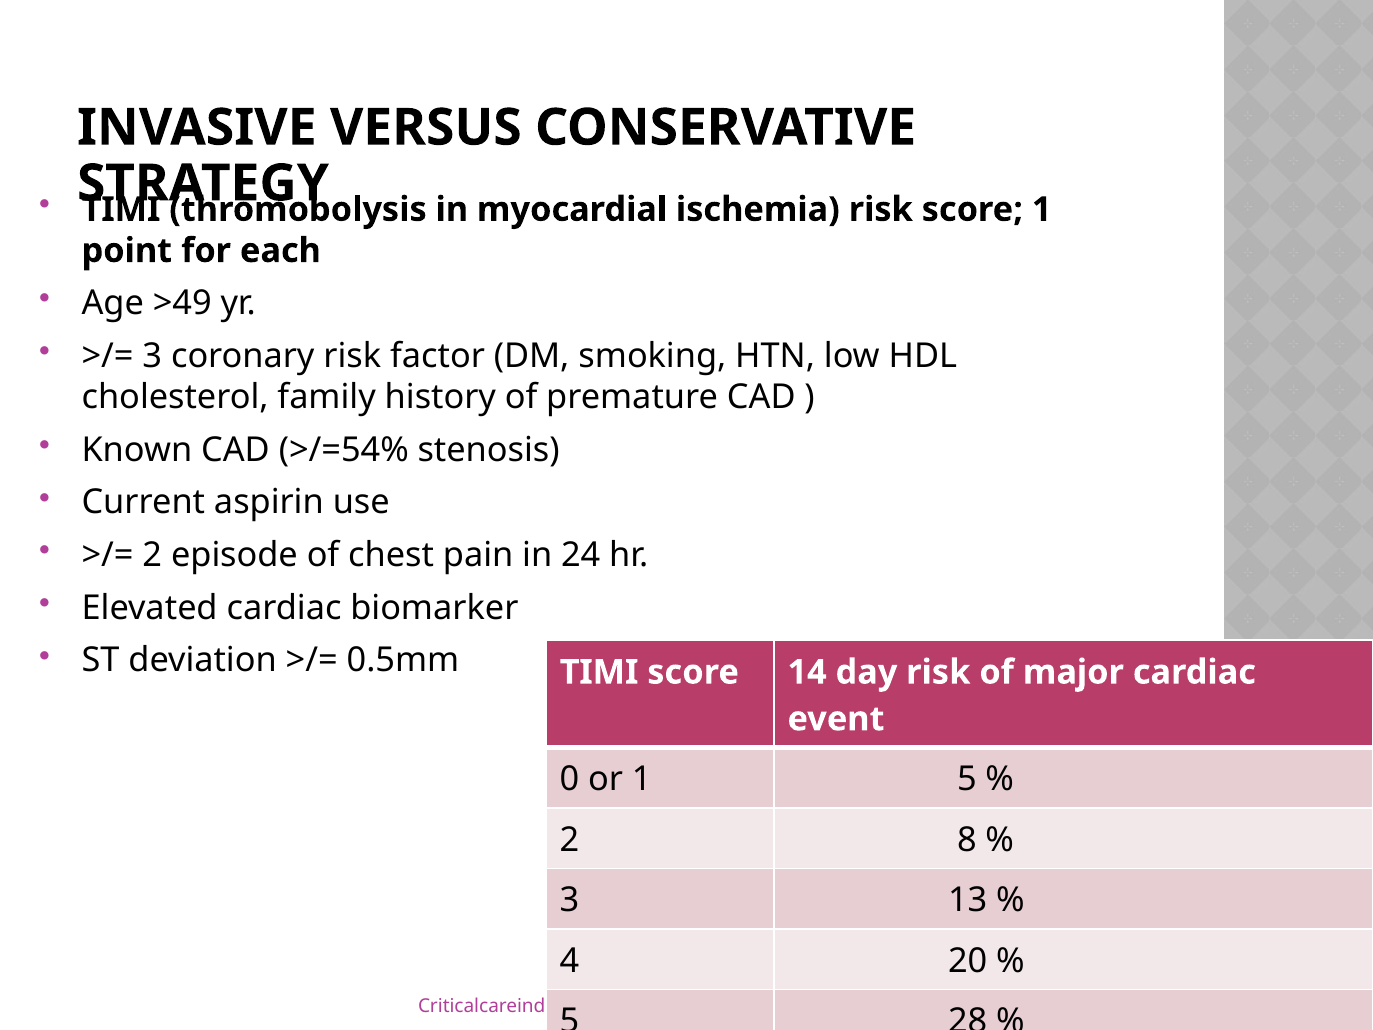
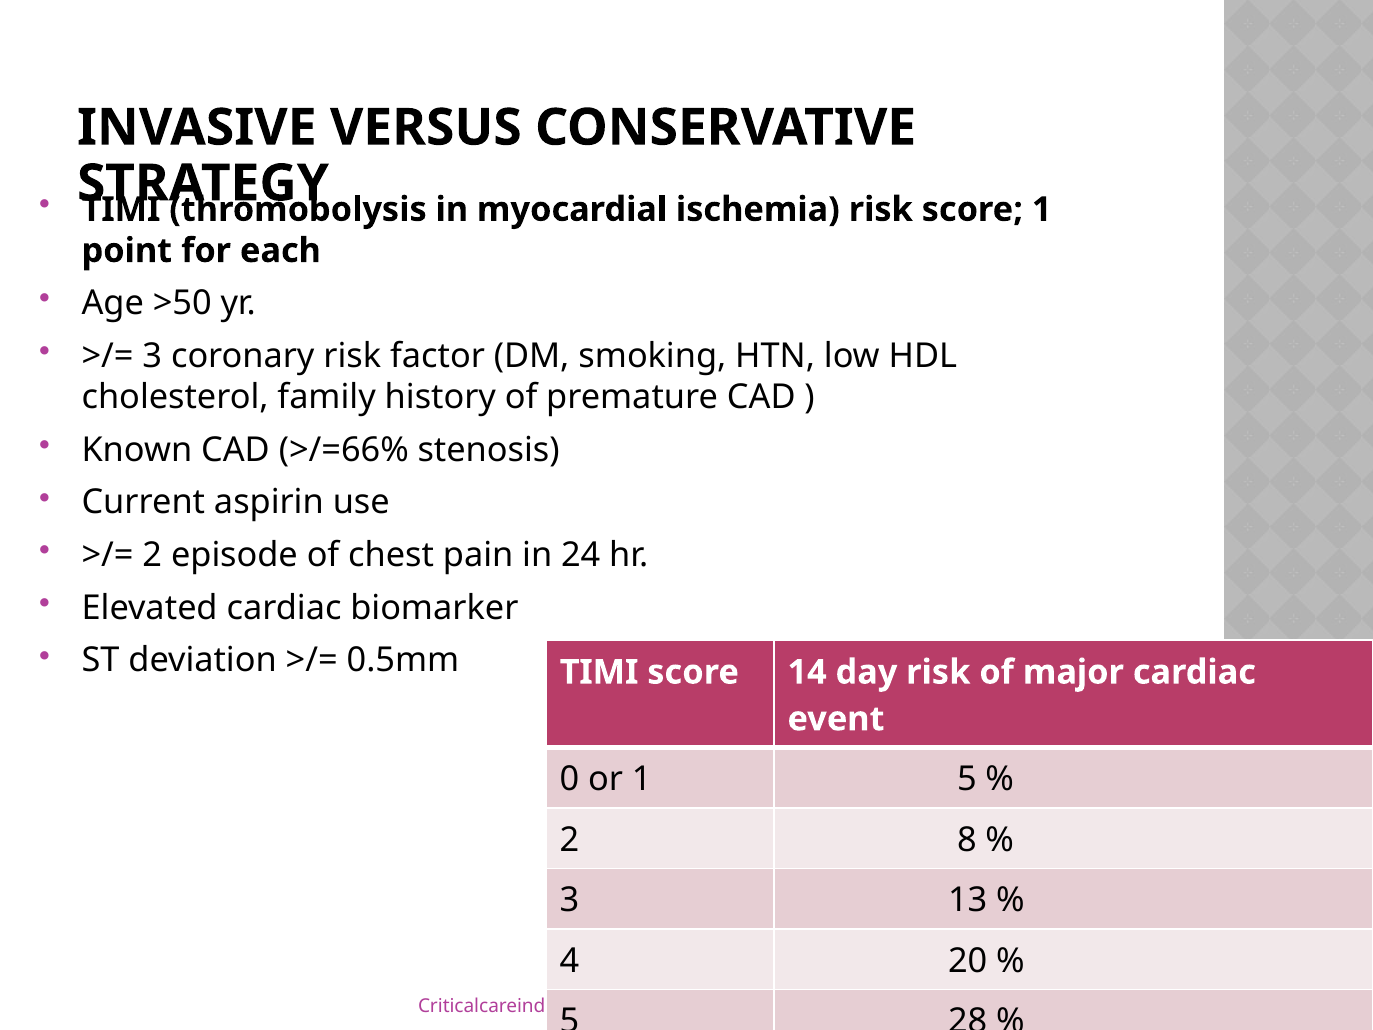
>49: >49 -> >50 (182, 303)
>/=54%: >/=54% -> >/=66% (344, 450)
